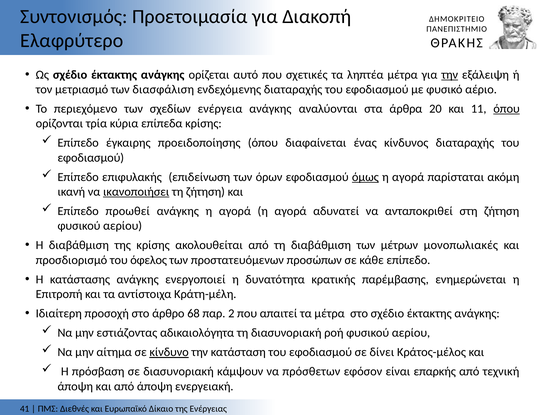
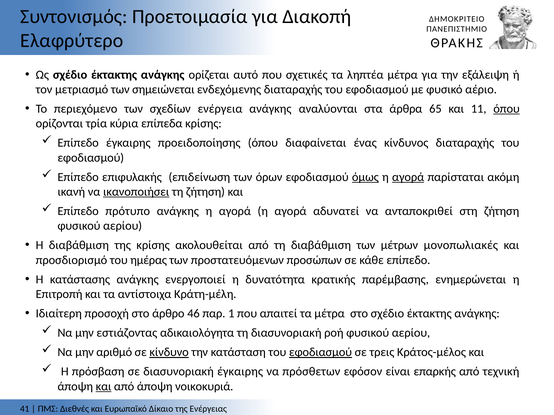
την underline: present -> none (450, 75)
διασφάλιση: διασφάλιση -> σημειώνεται (163, 90)
20: 20 -> 65 (435, 109)
αγορά underline: none -> present (408, 177)
προωθεί: προωθεί -> πρότυπο (128, 211)
όφελος: όφελος -> ημέρας (149, 260)
68: 68 -> 46 (194, 314)
παρ 2: 2 -> 1 (231, 314)
αίτημα: αίτημα -> αριθμό (114, 353)
εφοδιασμού underline: none -> present (320, 353)
δίνει: δίνει -> τρεις (382, 353)
διασυνοριακή κάμψουν: κάμψουν -> έγκαιρης (240, 372)
και underline: none -> present (104, 387)
ενεργειακή: ενεργειακή -> νοικοκυριά (204, 387)
